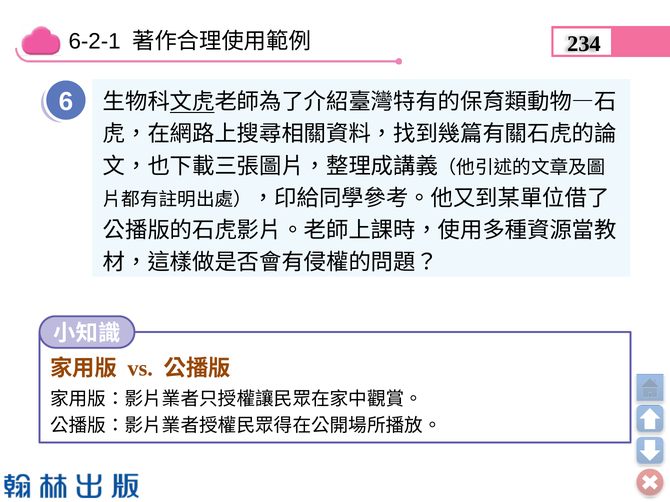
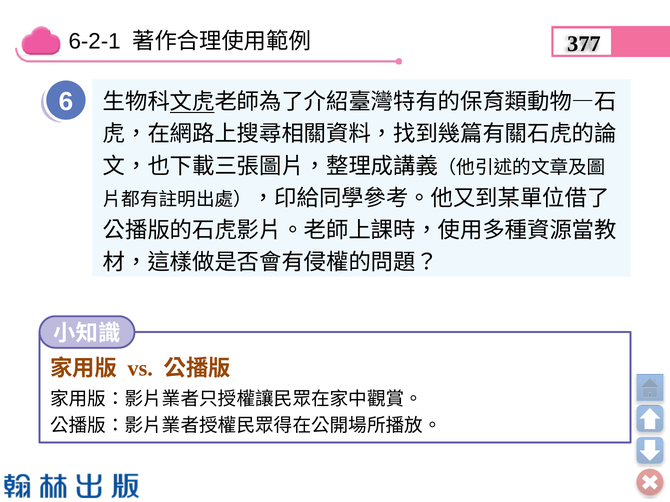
234: 234 -> 377 (584, 44)
